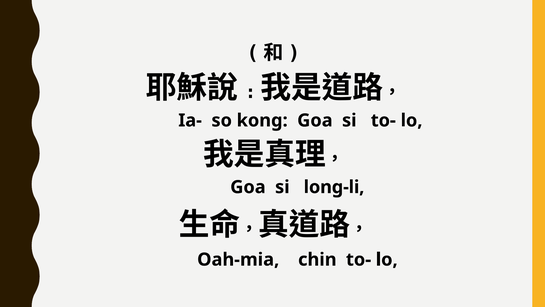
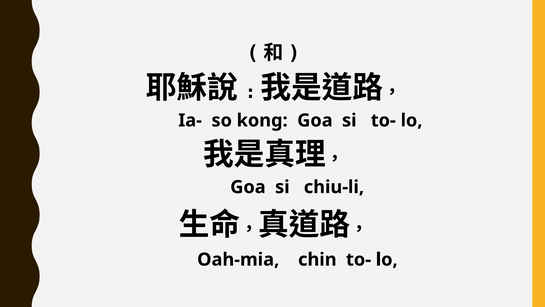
long-li: long-li -> chiu-li (334, 187)
